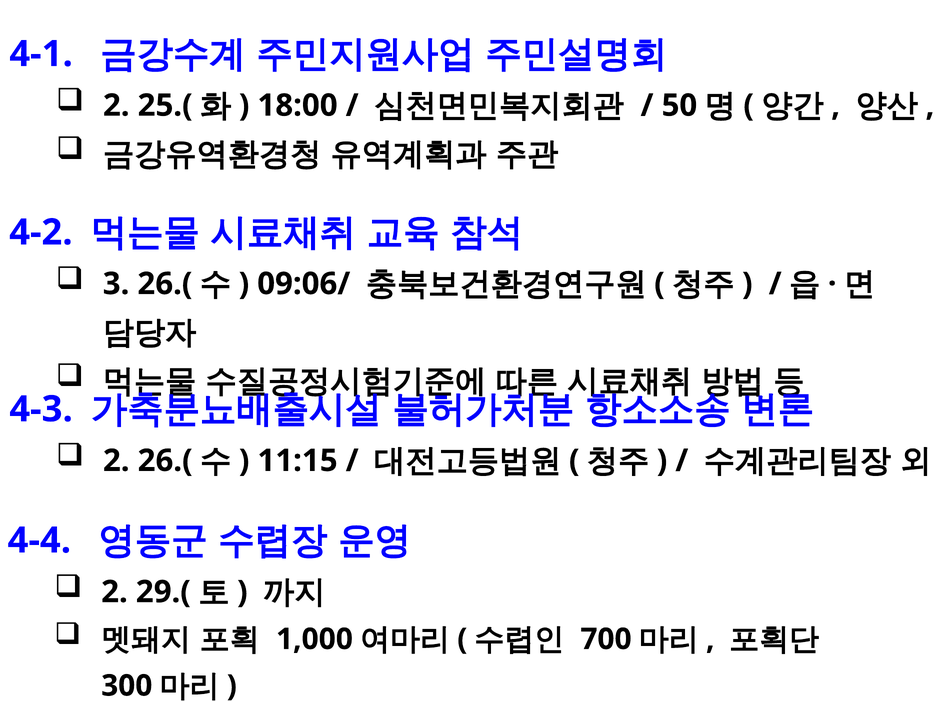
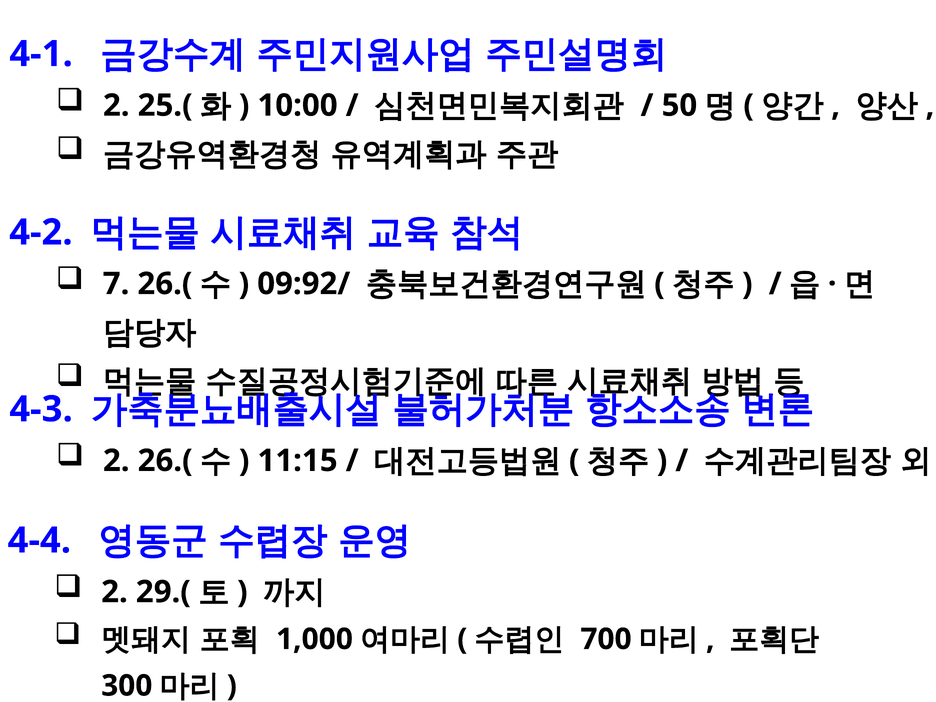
18:00: 18:00 -> 10:00 (298, 105)
3: 3 -> 7 (116, 284)
09:06/: 09:06/ -> 09:92/ (304, 284)
